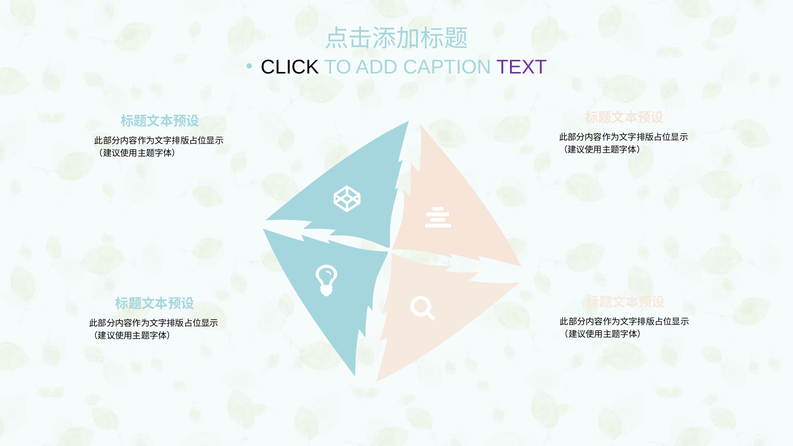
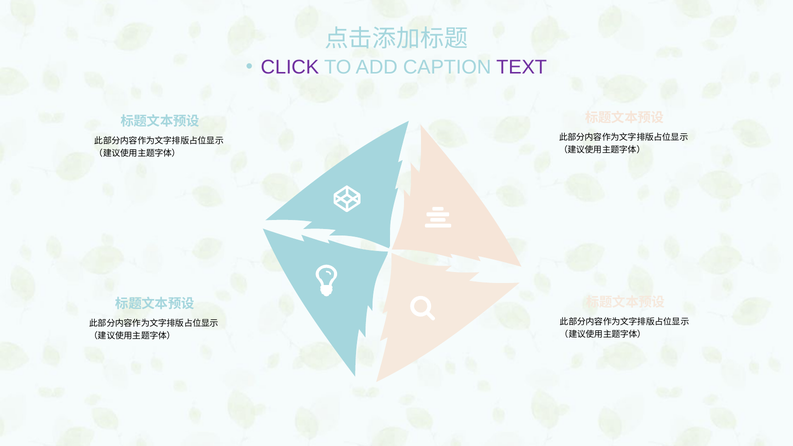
CLICK colour: black -> purple (290, 67)
